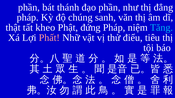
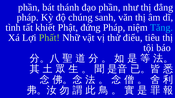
thật: thật -> tình (13, 28)
kheo: kheo -> khiết (45, 28)
Phất colour: pink -> light green (49, 38)
